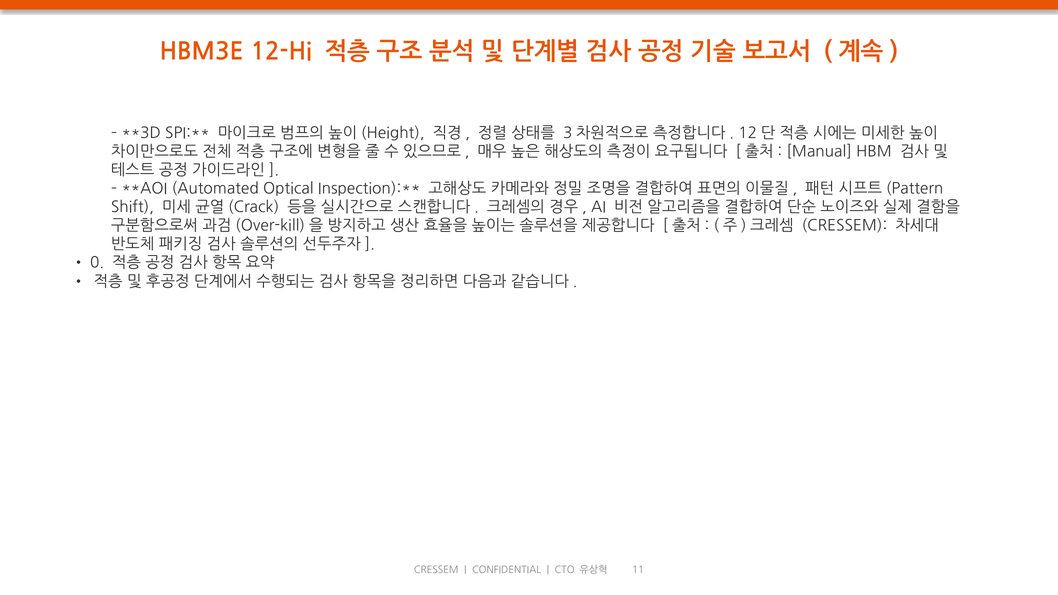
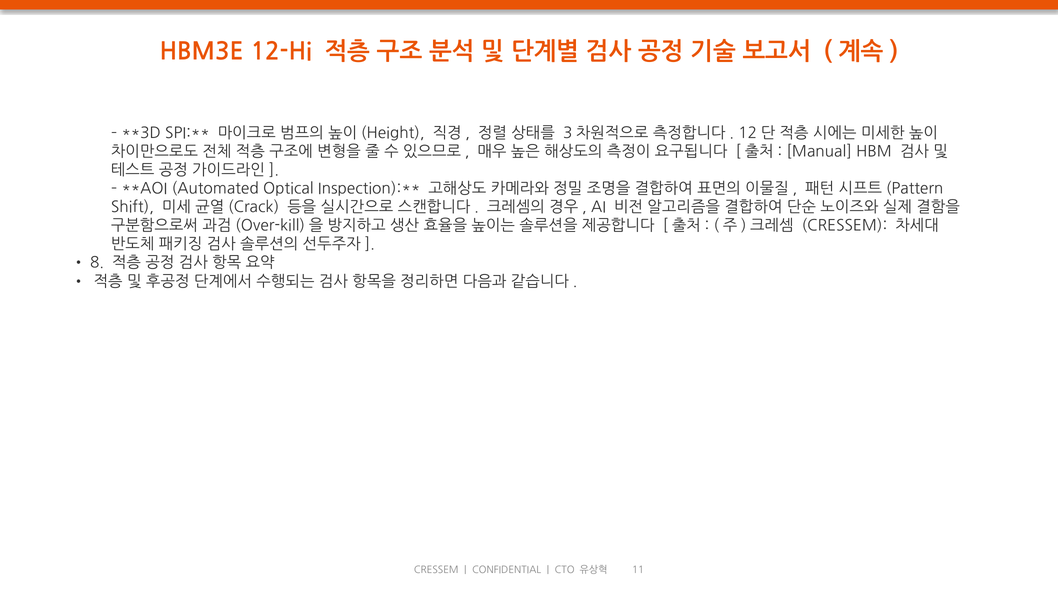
0: 0 -> 8 (97, 263)
